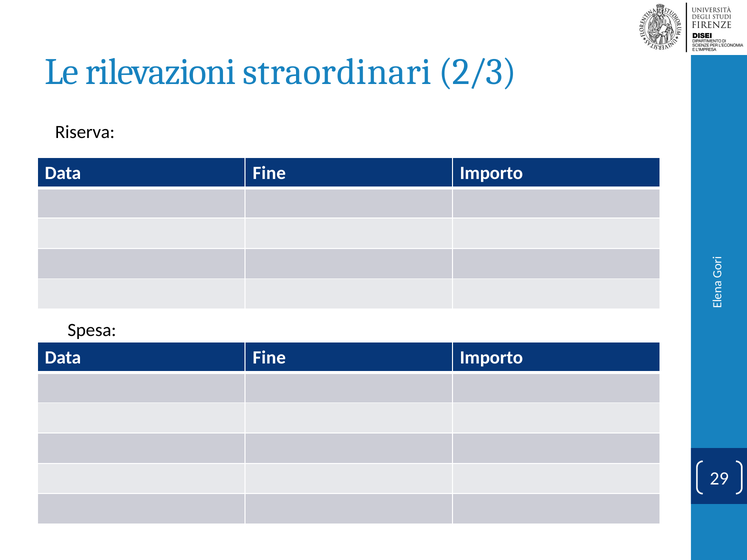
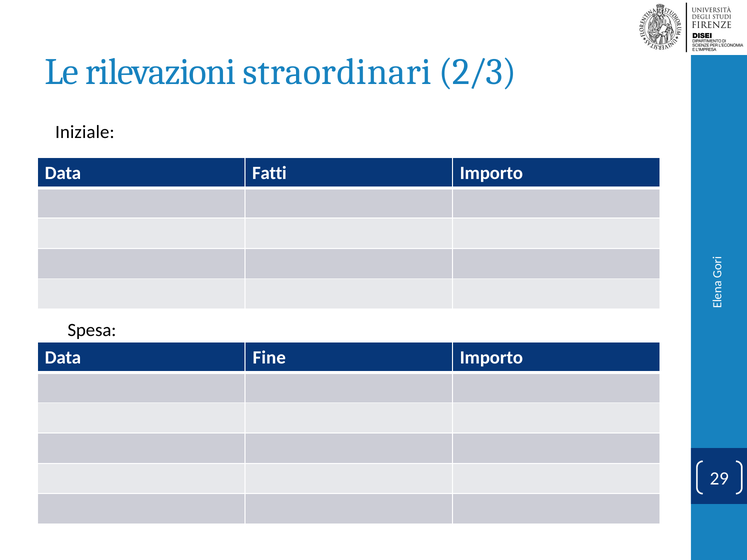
Riserva: Riserva -> Iniziale (85, 132)
Fine: Fine -> Fatti (269, 173)
